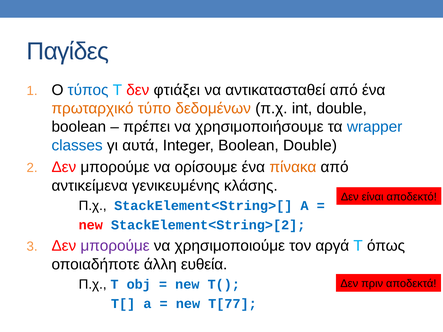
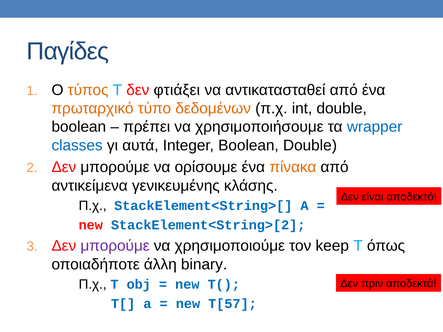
τύπος colour: blue -> orange (88, 90)
αργά: αργά -> keep (332, 246)
ευθεία: ευθεία -> binary (204, 264)
T[77: T[77 -> T[57 (232, 304)
